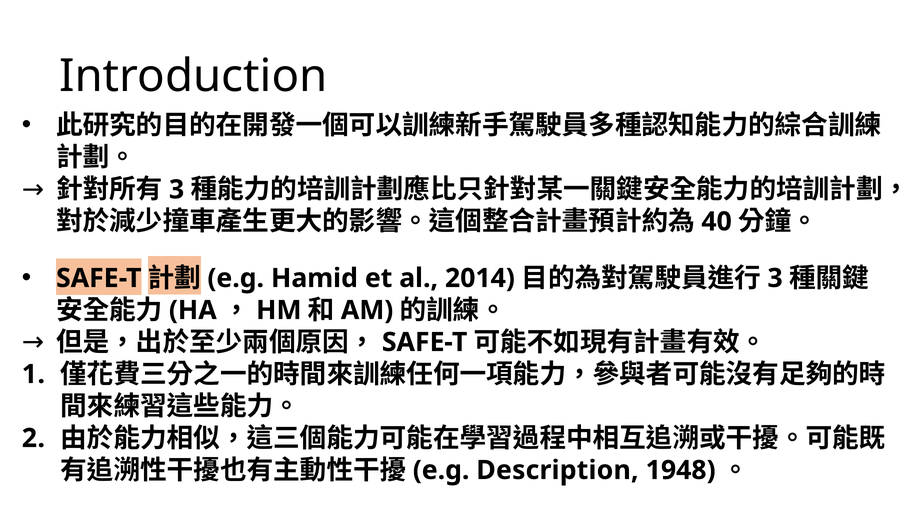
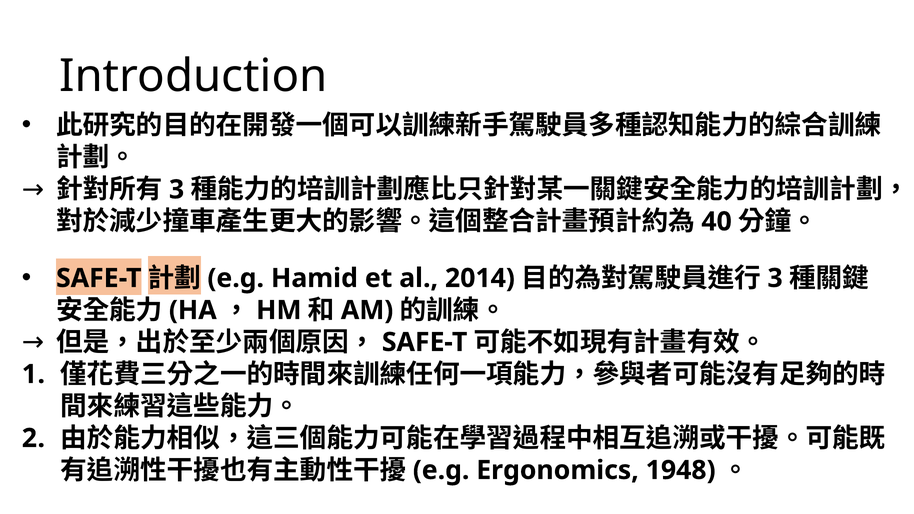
Description: Description -> Ergonomics (558, 470)
